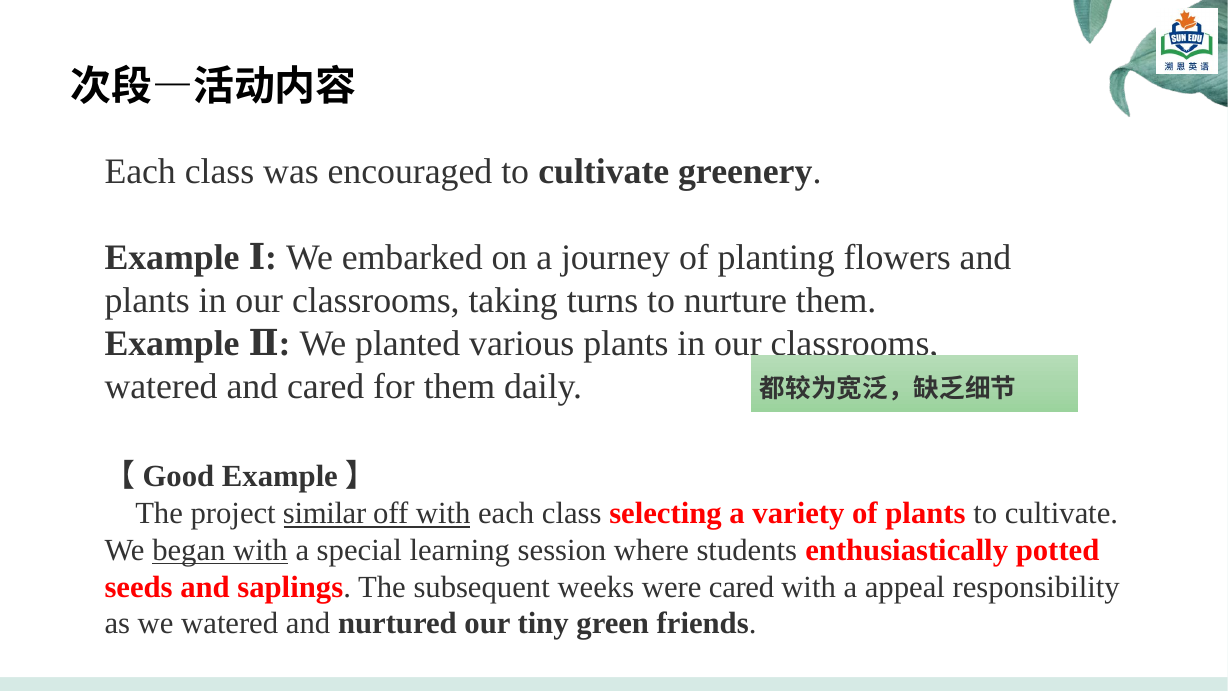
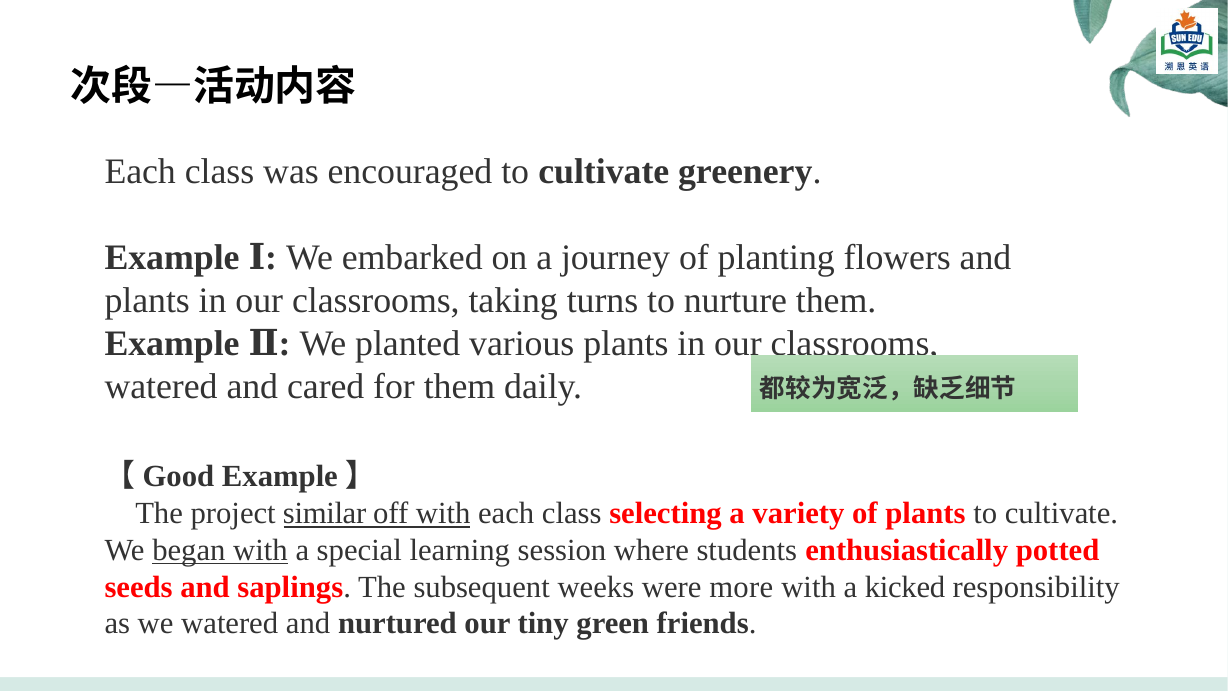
were cared: cared -> more (741, 587)
appeal: appeal -> kicked (905, 587)
